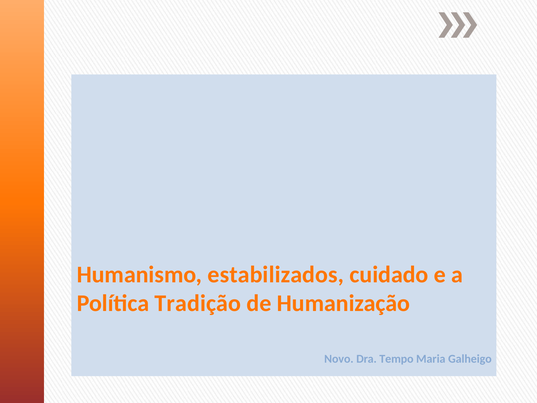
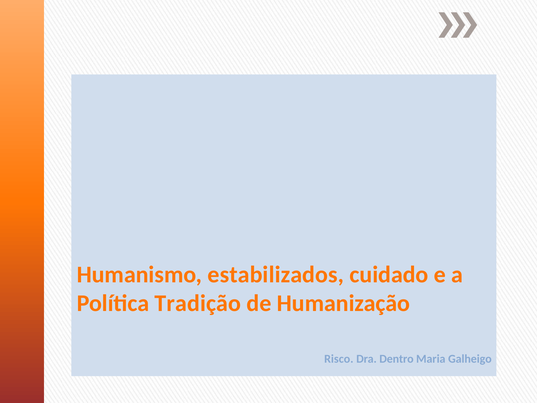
Novo: Novo -> Risco (339, 359)
Tempo: Tempo -> Dentro (397, 359)
